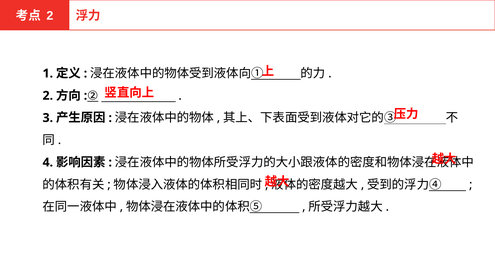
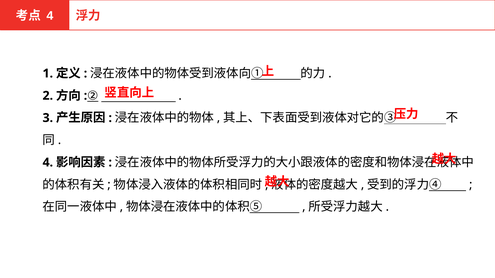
2: 2 -> 4 (50, 16)
